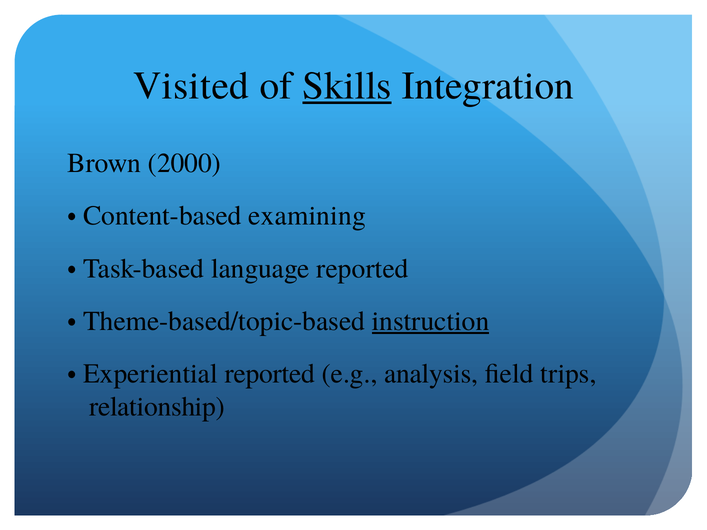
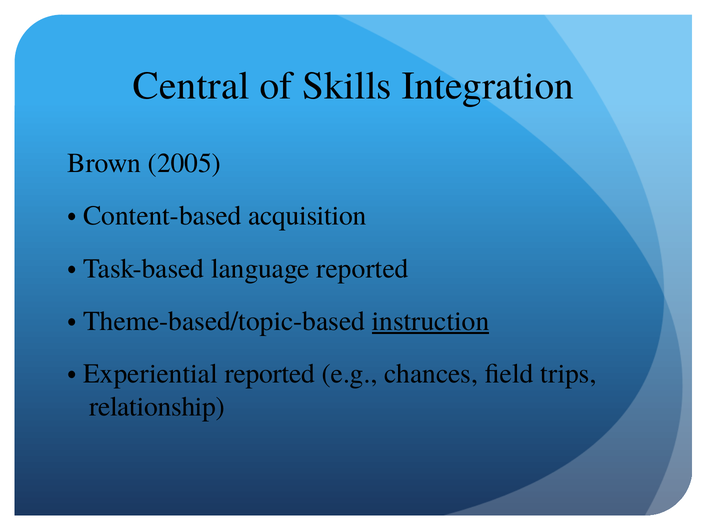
Visited: Visited -> Central (191, 86)
Skills underline: present -> none (347, 86)
2000: 2000 -> 2005 (184, 163)
examining: examining -> acquisition (307, 216)
analysis: analysis -> chances (431, 374)
